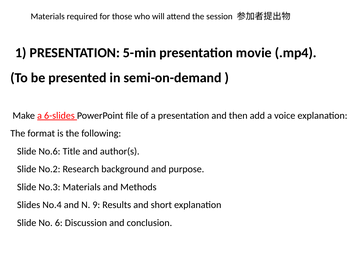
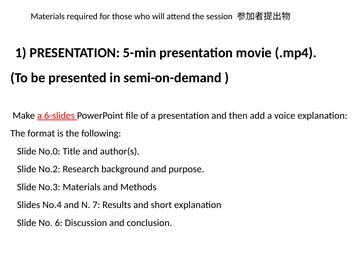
No.6: No.6 -> No.0 (49, 151)
9: 9 -> 7 (96, 205)
